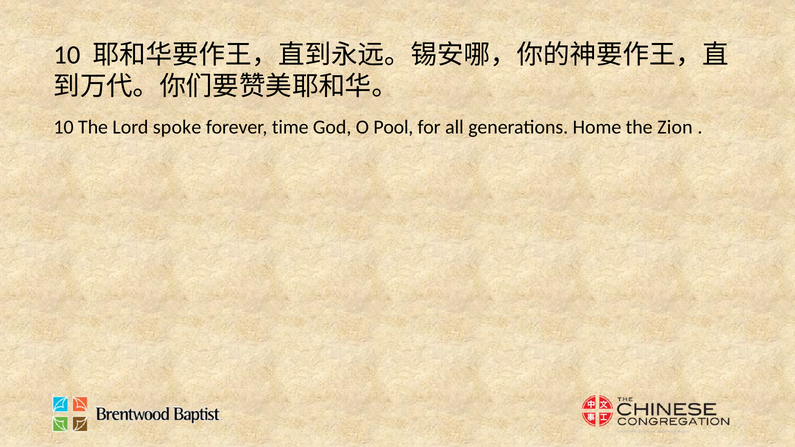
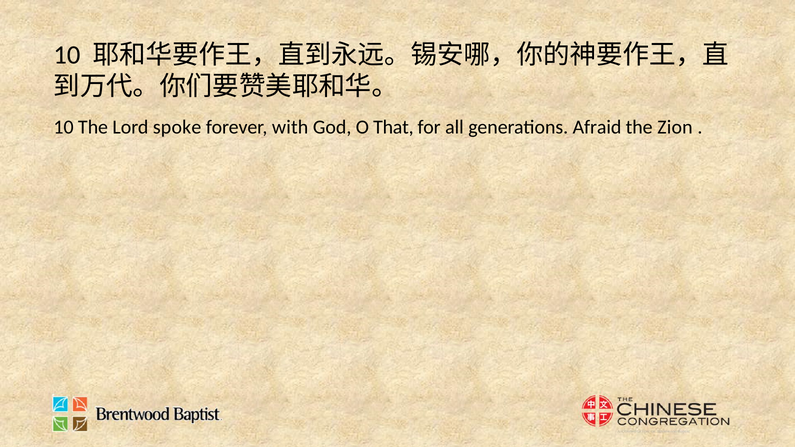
time: time -> with (290, 127)
Pool: Pool -> That (393, 127)
Home: Home -> Afraid (597, 127)
